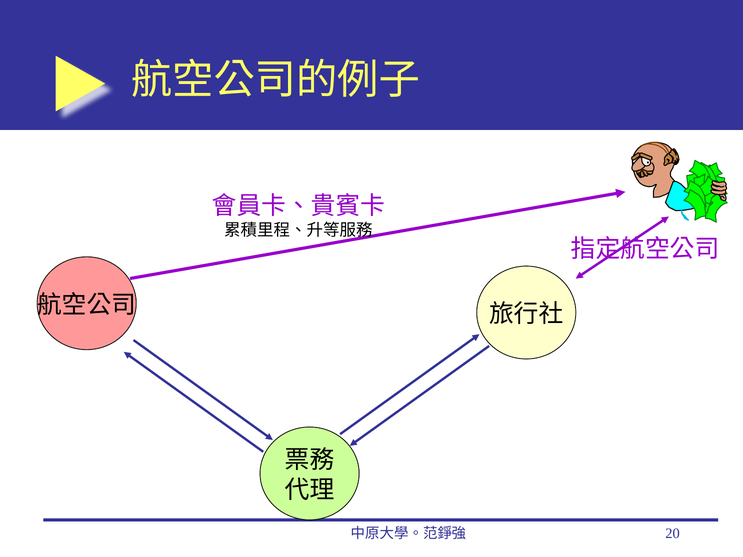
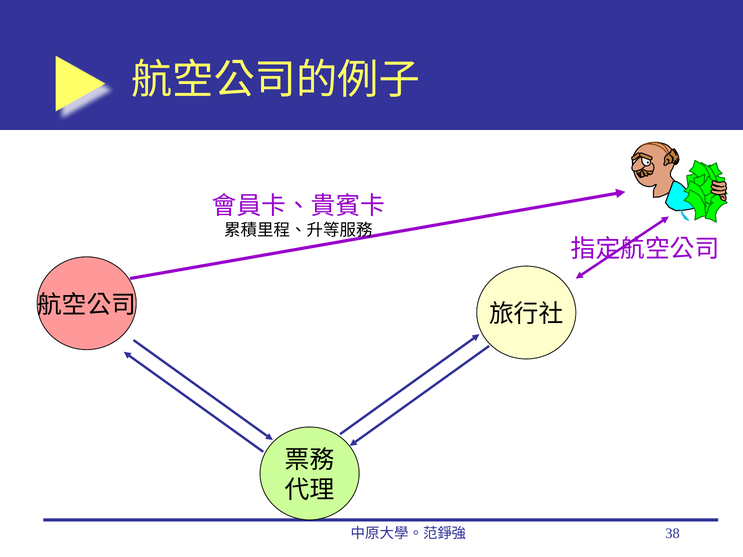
20: 20 -> 38 (673, 533)
